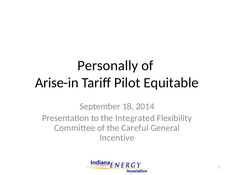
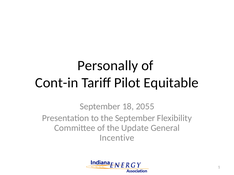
Arise-in: Arise-in -> Cont-in (57, 83)
2014: 2014 -> 2055 (145, 107)
the Integrated: Integrated -> September (135, 118)
Careful: Careful -> Update (135, 128)
